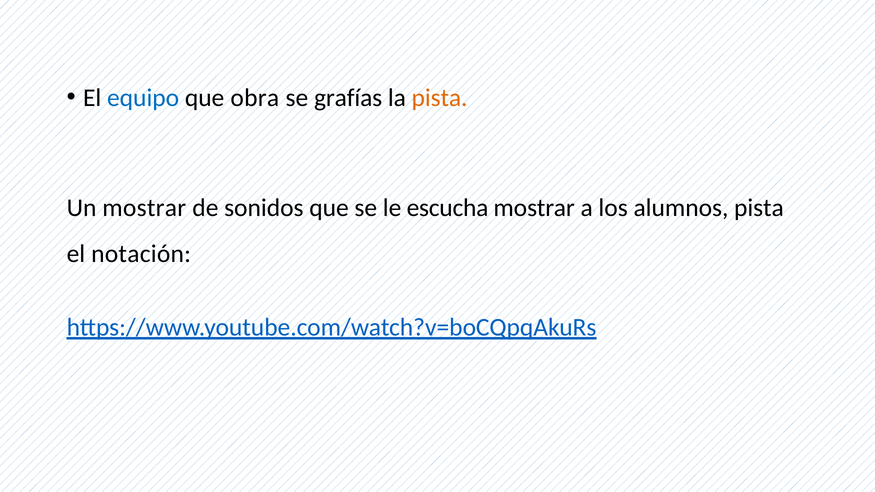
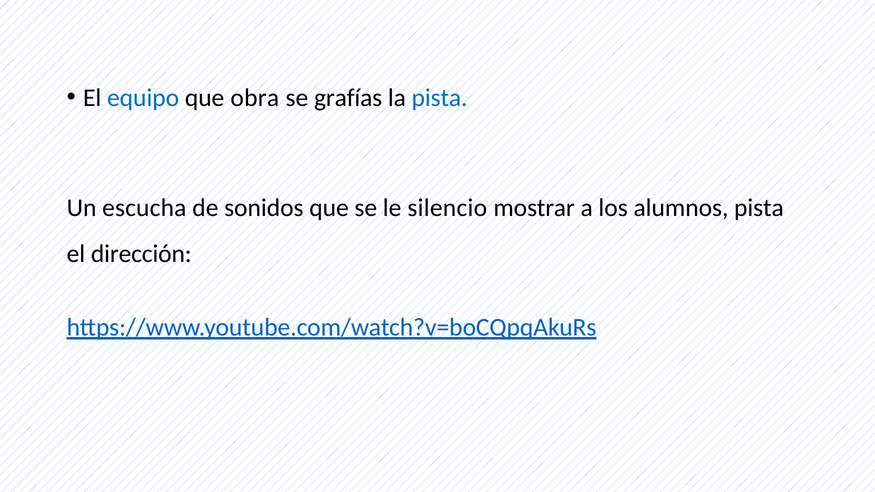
pista colour: orange -> blue (440, 98)
Un mostrar: mostrar -> escucha (144, 208)
escucha: escucha -> silencio (447, 208)
notación: notación -> dirección (141, 254)
